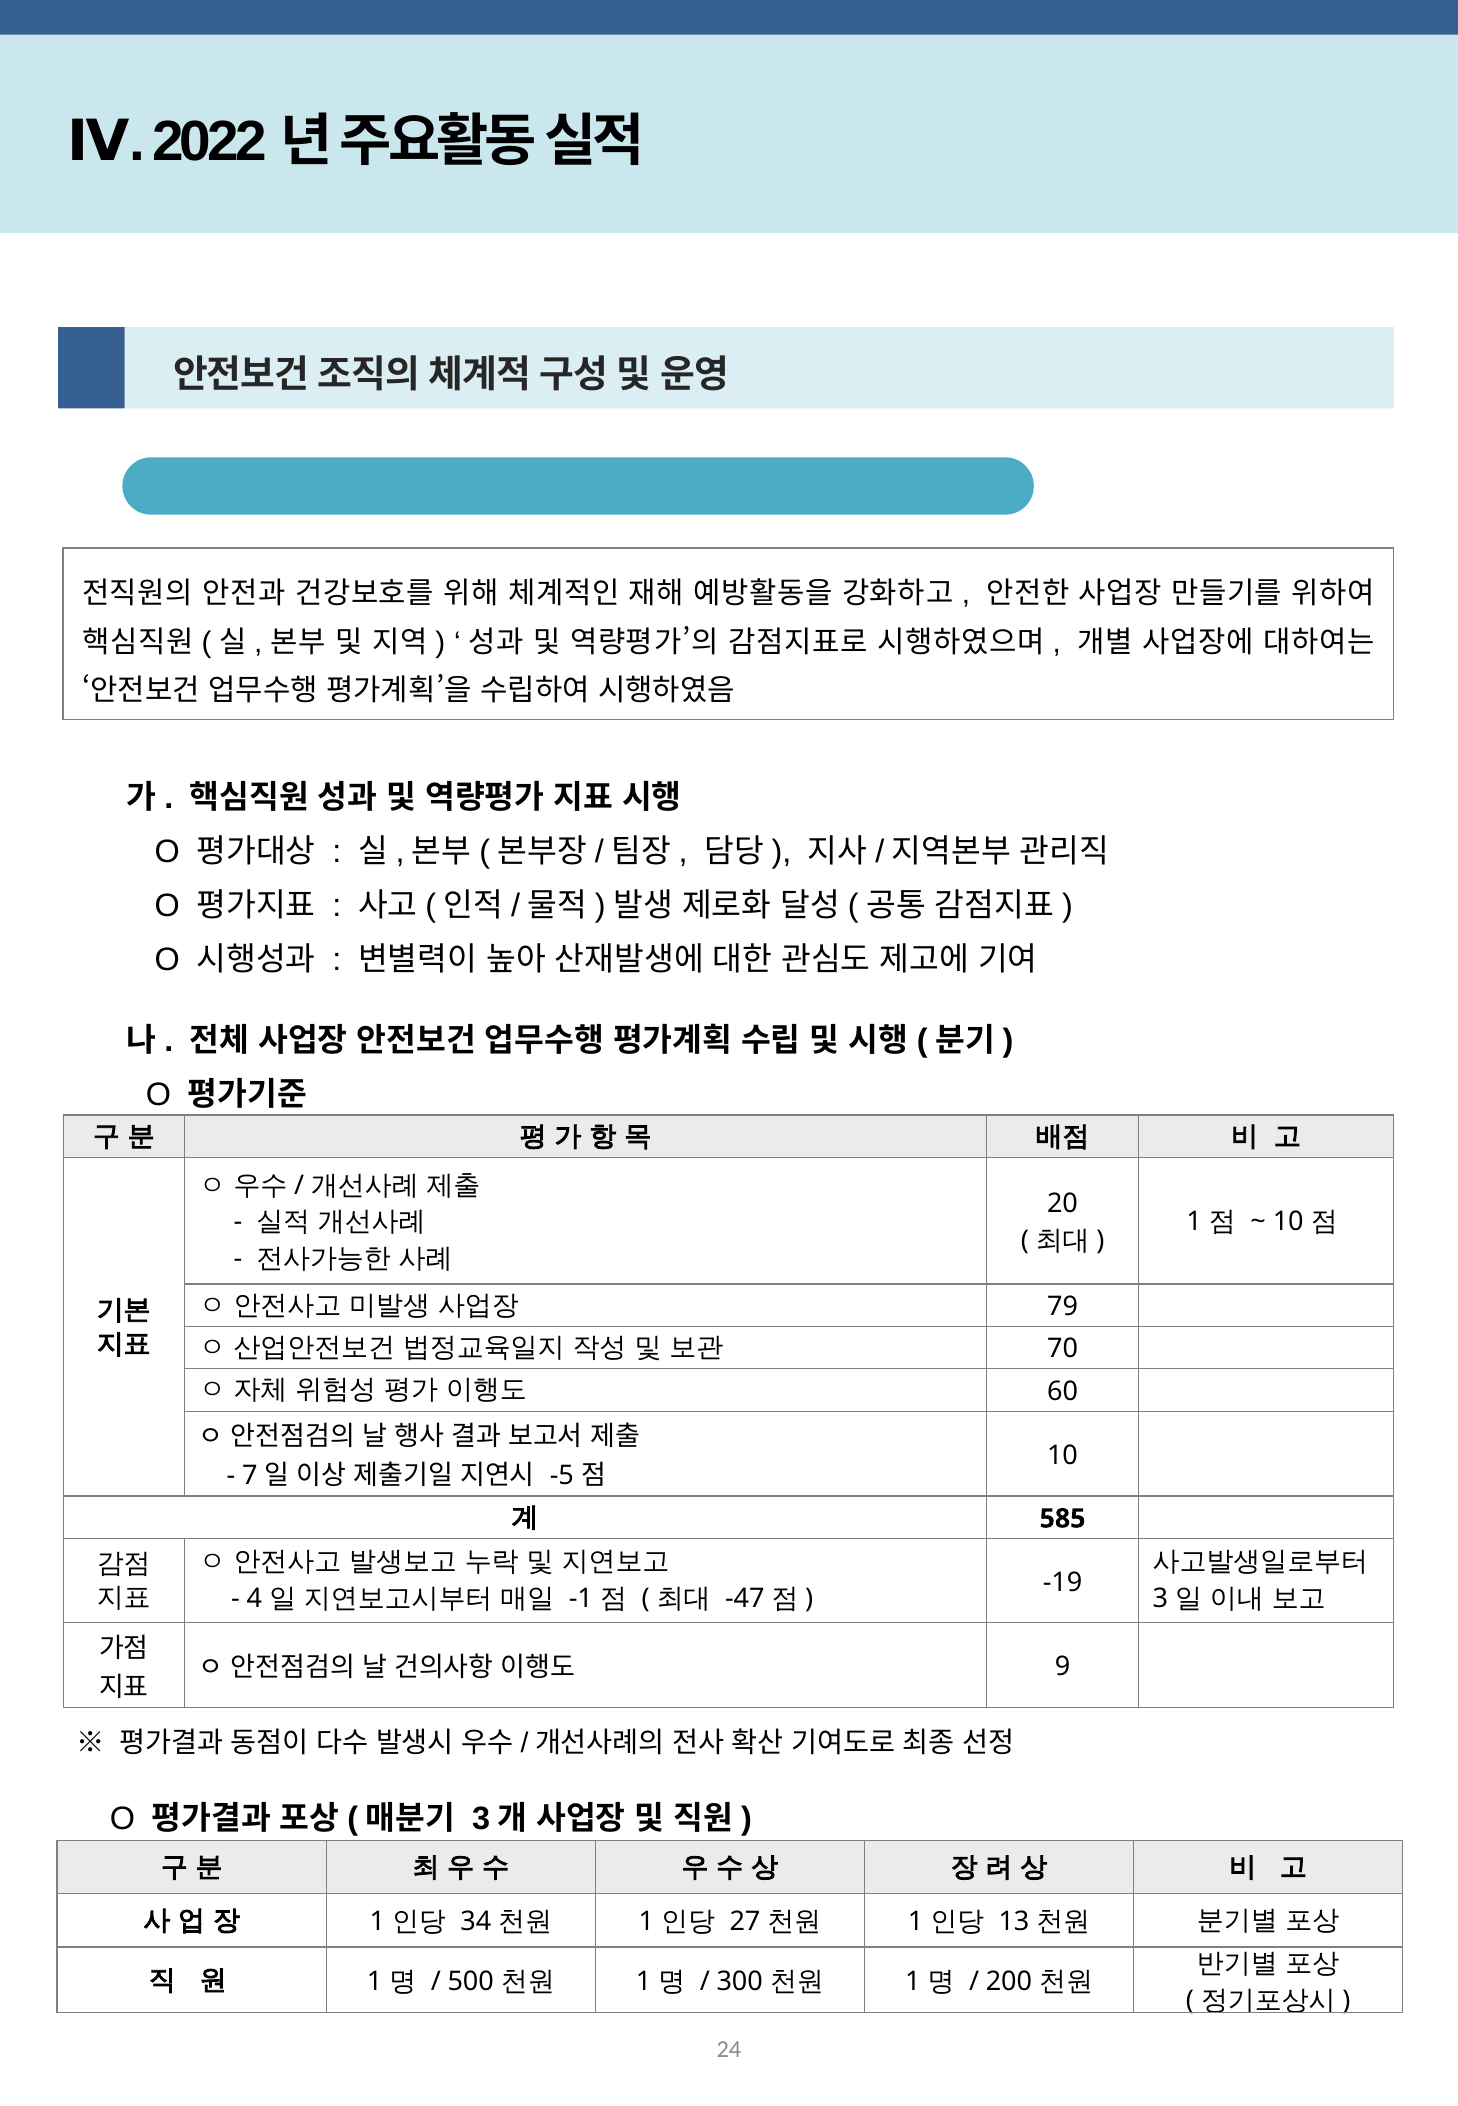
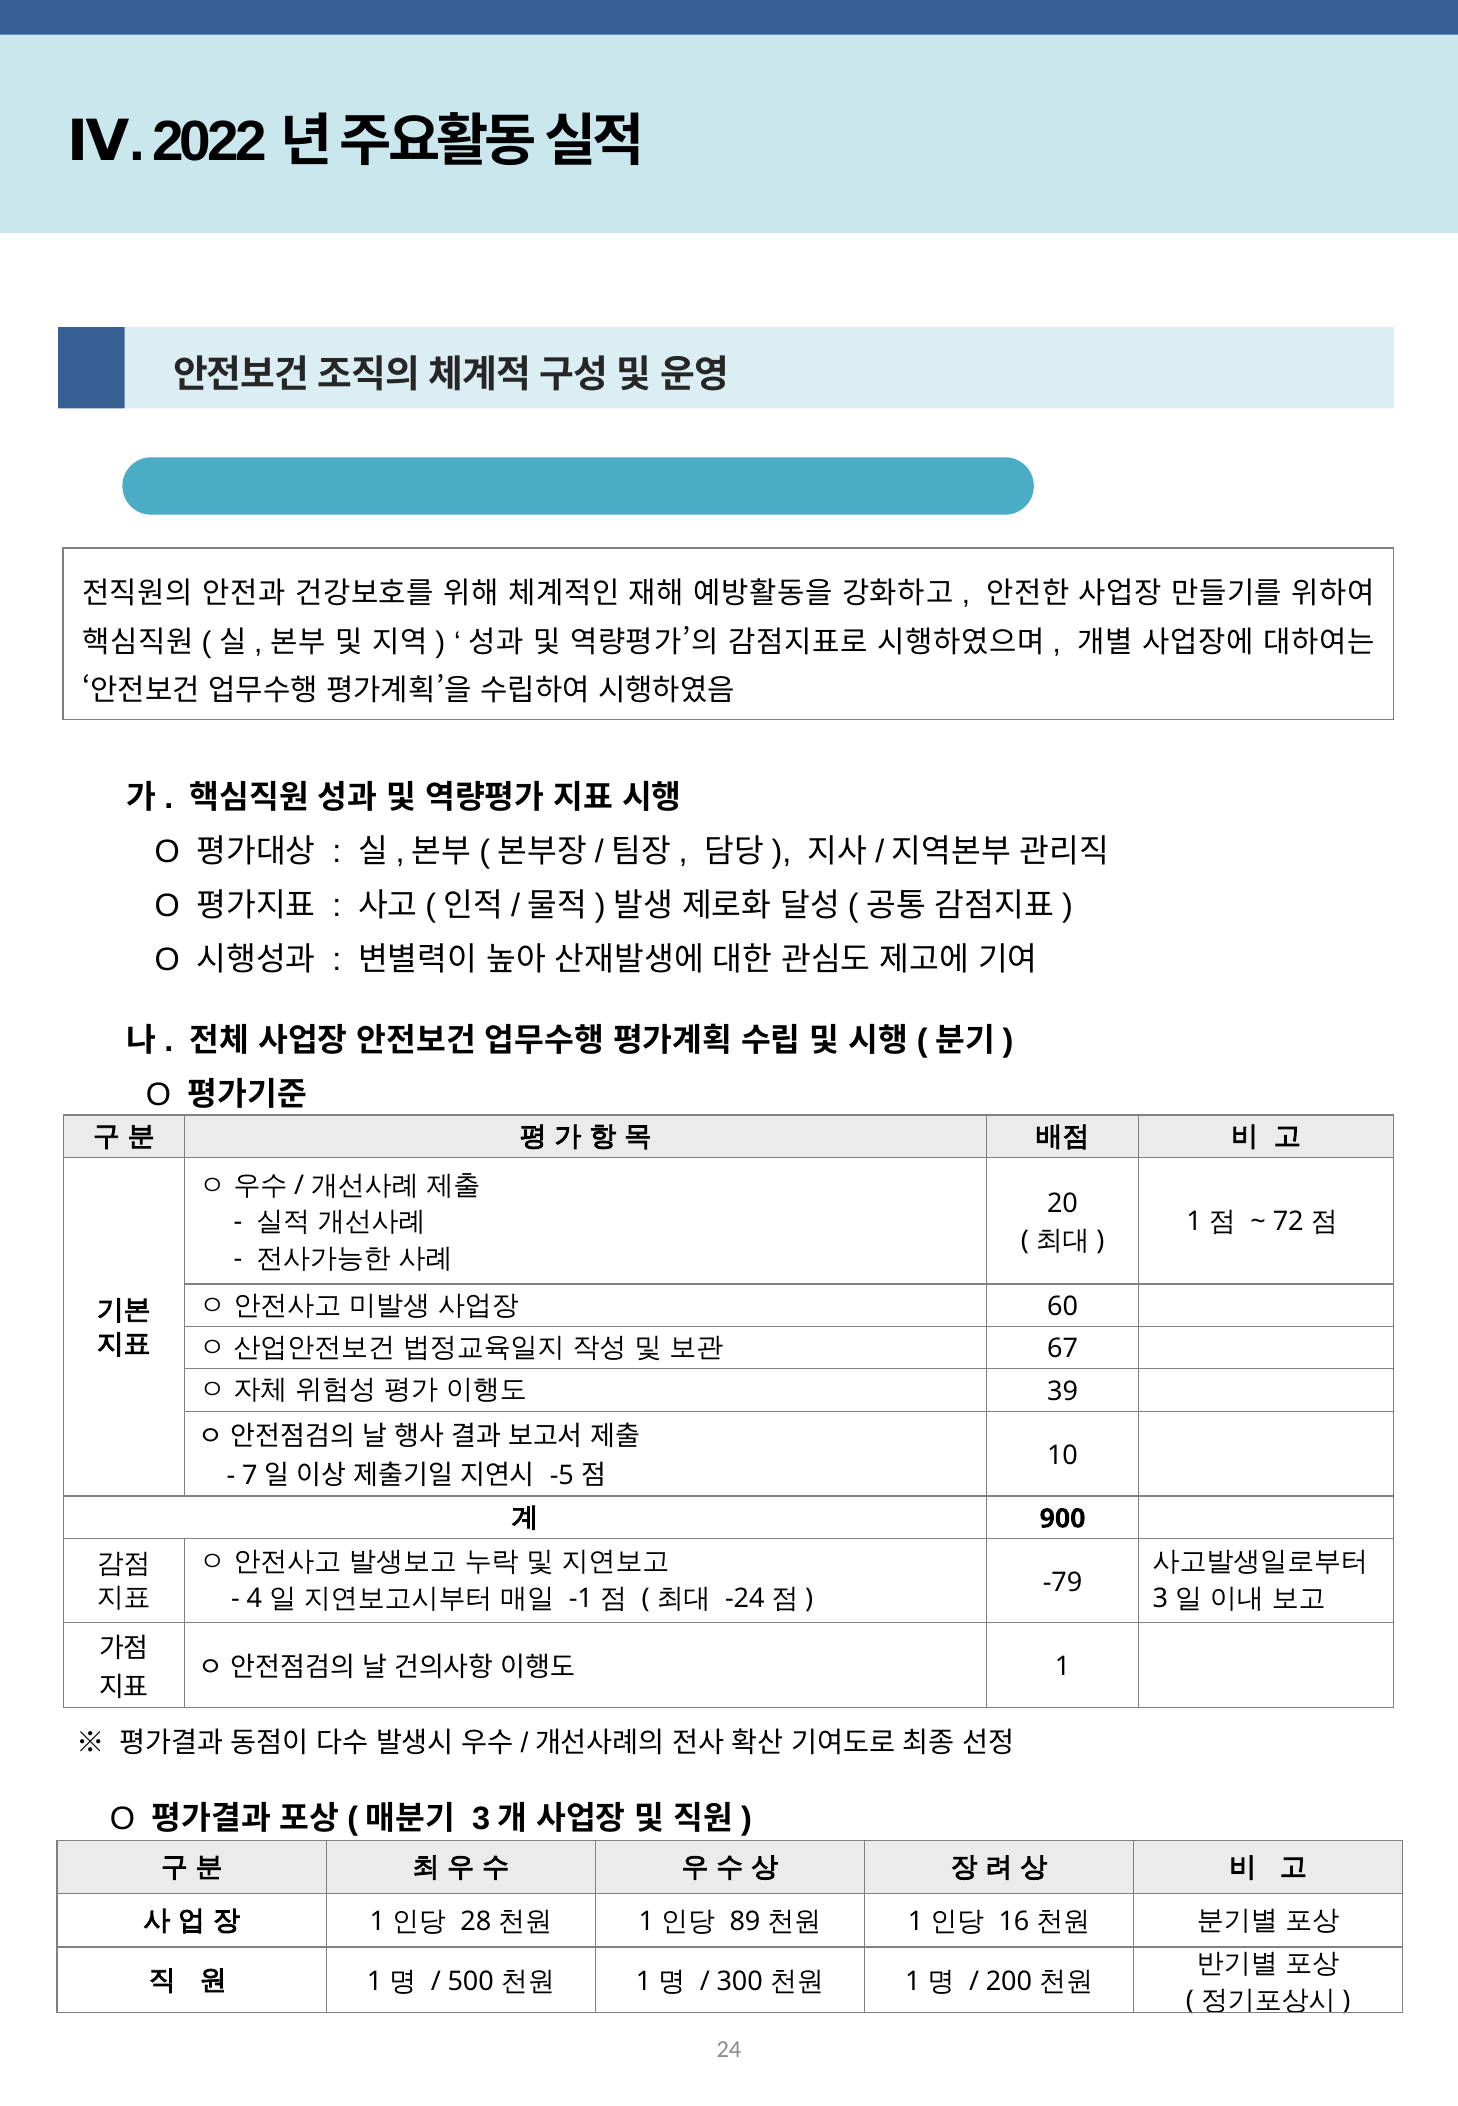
10: 10 -> 72 (1288, 1222)
79: 79 -> 60 (1063, 1307)
70: 70 -> 67 (1063, 1349)
60: 60 -> 39 (1063, 1392)
585: 585 -> 900 (1063, 1519)
-19: -19 -> -79 (1063, 1582)
-47: -47 -> -24 (745, 1599)
9: 9 -> 1 (1063, 1667)
34: 34 -> 28 (476, 1922)
27: 27 -> 89 (745, 1922)
13: 13 -> 16 (1014, 1922)
